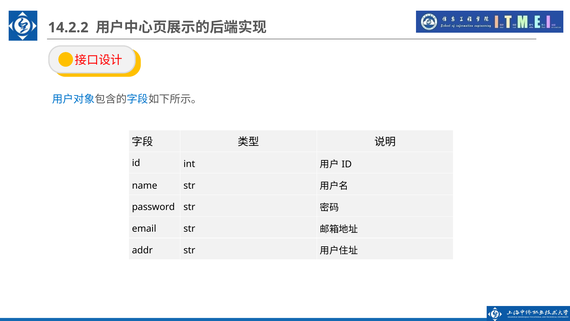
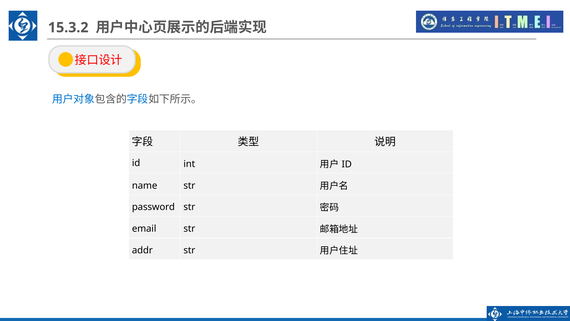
14.2.2: 14.2.2 -> 15.3.2 (68, 28)
